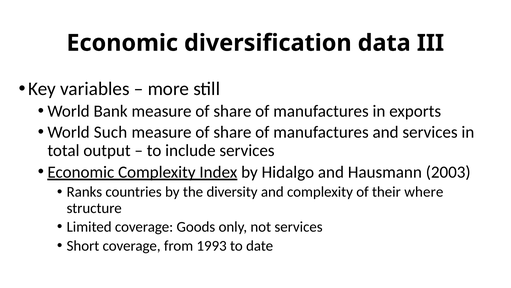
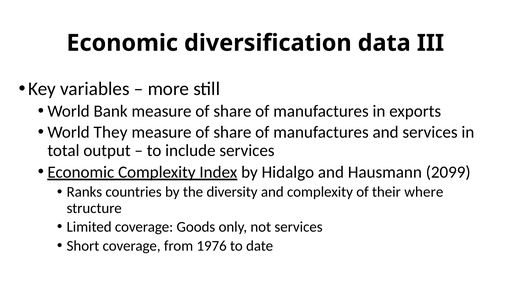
Such: Such -> They (111, 132)
2003: 2003 -> 2099 (448, 172)
1993: 1993 -> 1976 (212, 245)
